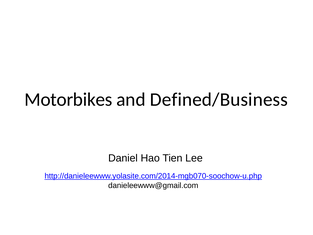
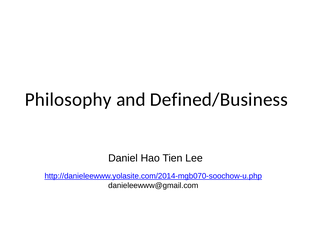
Motorbikes: Motorbikes -> Philosophy (68, 99)
